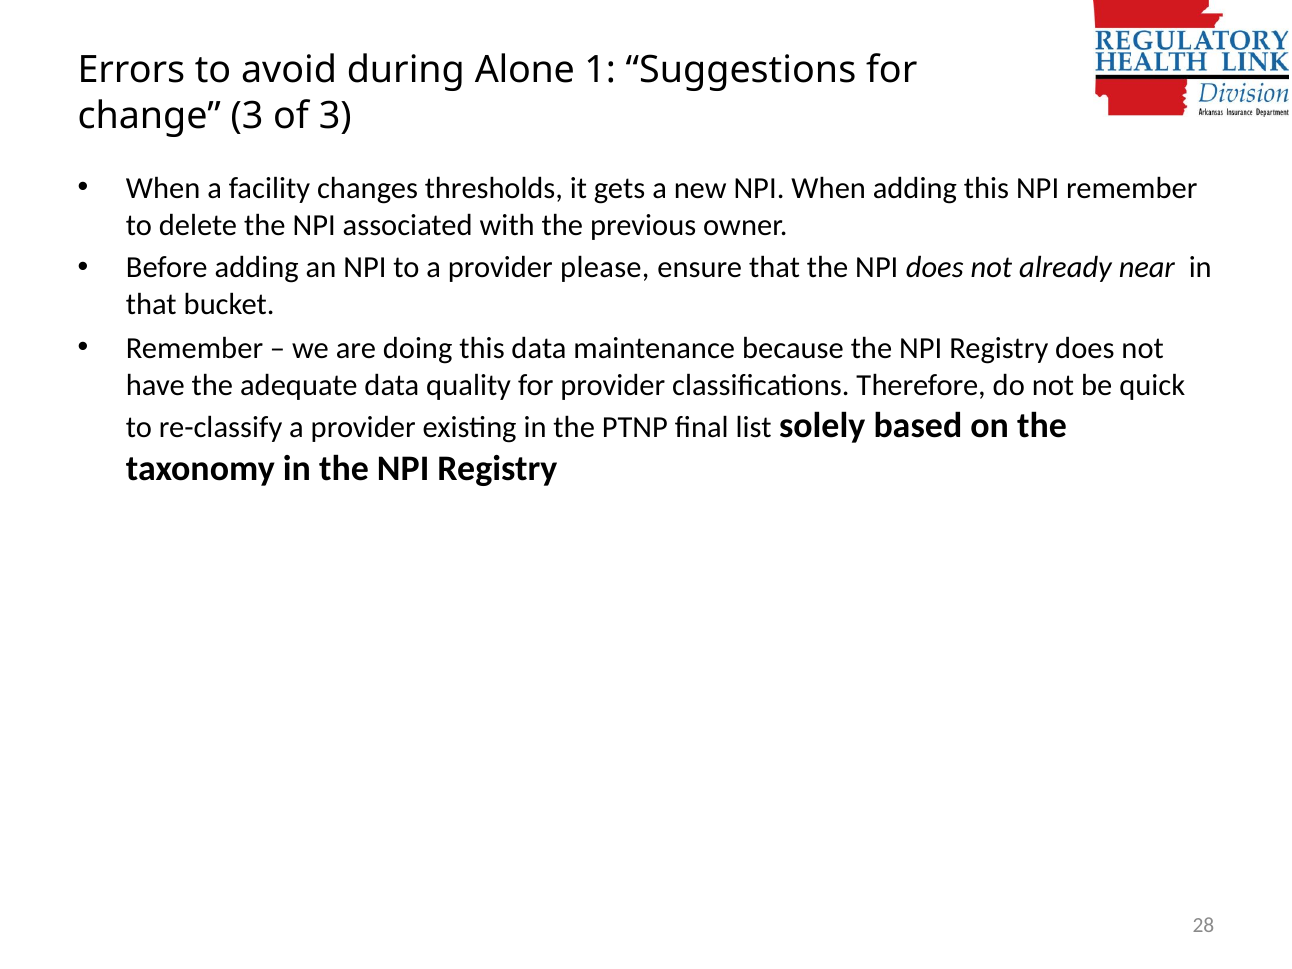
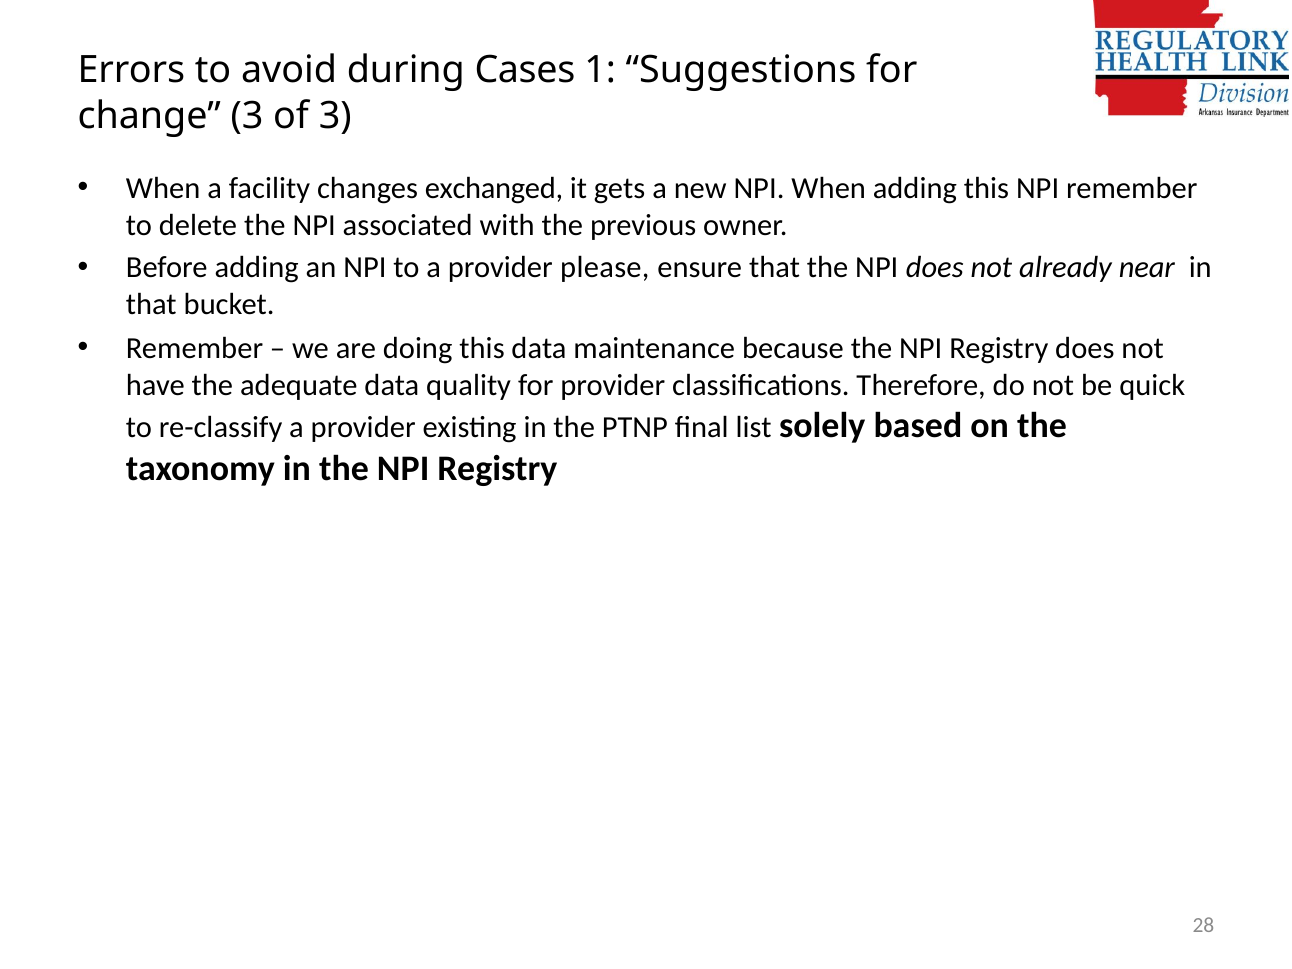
Alone: Alone -> Cases (525, 70)
thresholds: thresholds -> exchanged (494, 188)
